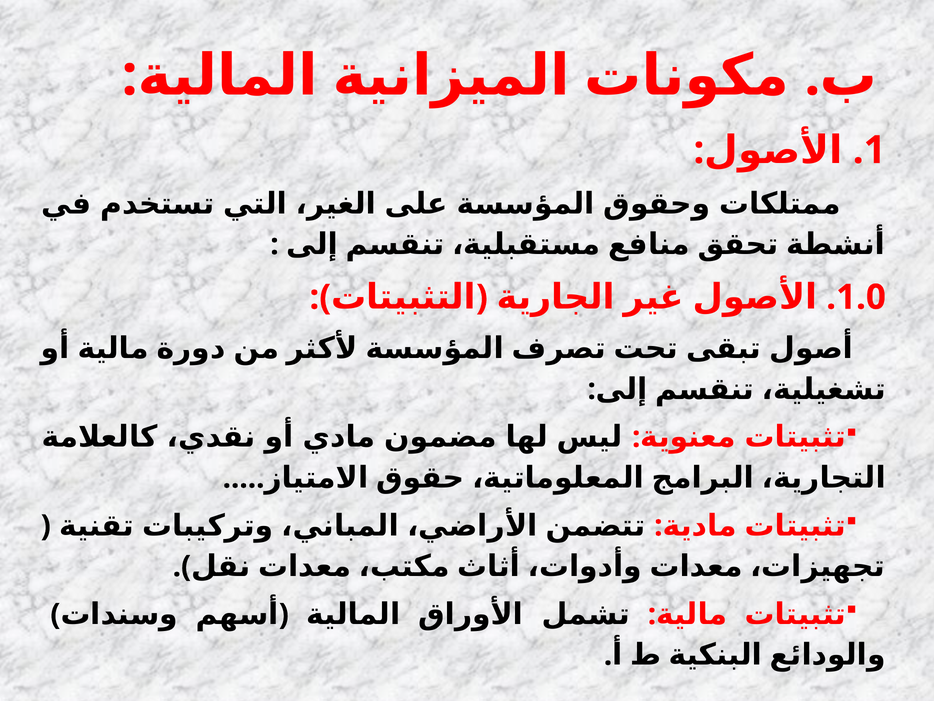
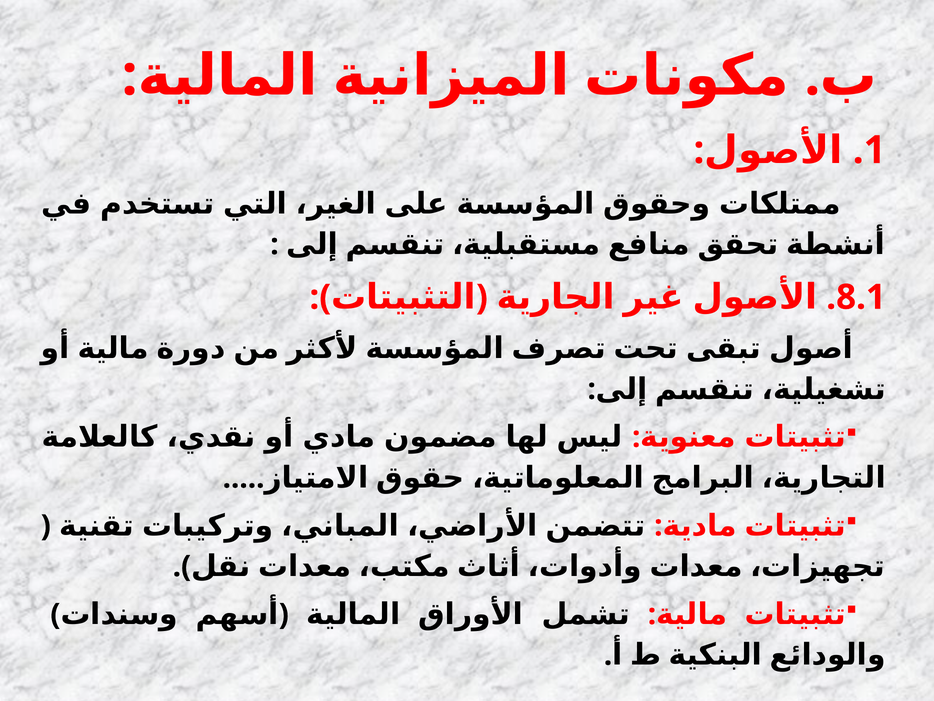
1.0: 1.0 -> 8.1 (861, 297)
